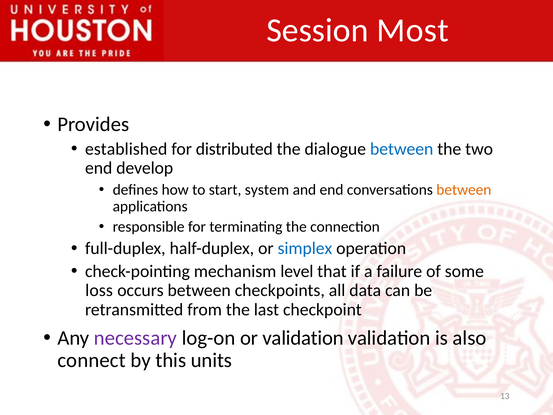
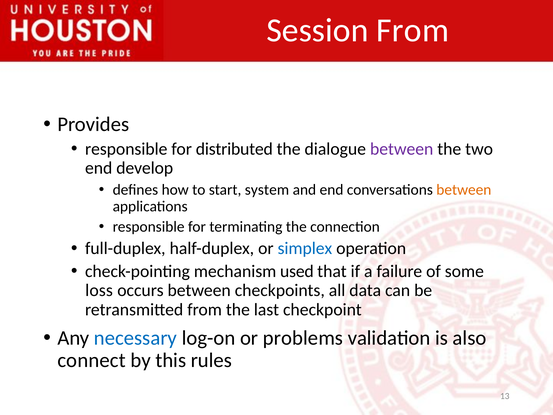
Session Most: Most -> From (413, 30)
established: established -> responsible (126, 149)
between colour: blue -> purple (402, 149)
level: level -> used (297, 271)
necessary colour: purple -> blue (135, 338)
or validation: validation -> problems (303, 338)
units: units -> rules (211, 360)
